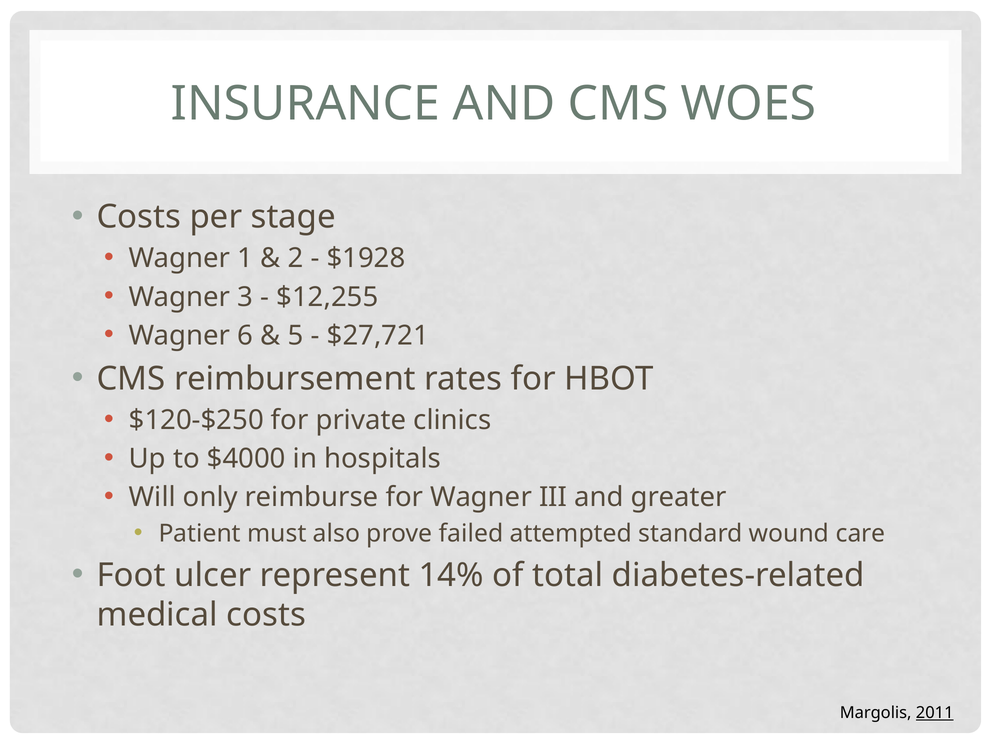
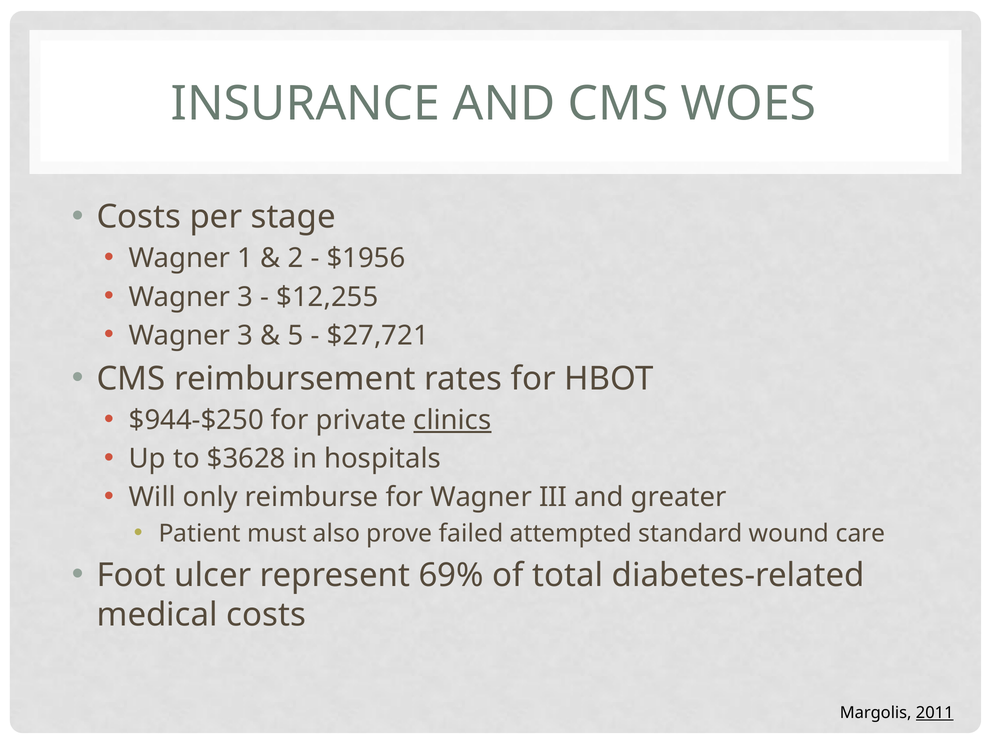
$1928: $1928 -> $1956 (366, 258)
6: 6 -> 3 (245, 336)
$120-$250: $120-$250 -> $944-$250 (196, 420)
clinics underline: none -> present (452, 420)
$4000: $4000 -> $3628 (246, 459)
14%: 14% -> 69% (451, 575)
